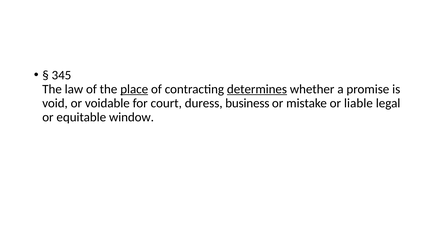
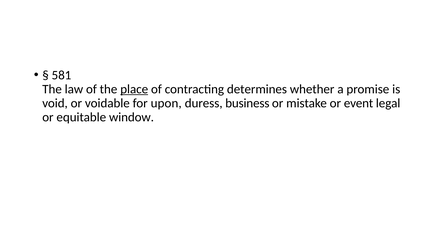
345: 345 -> 581 (61, 75)
determines underline: present -> none (257, 89)
court: court -> upon (166, 103)
liable: liable -> event (359, 103)
